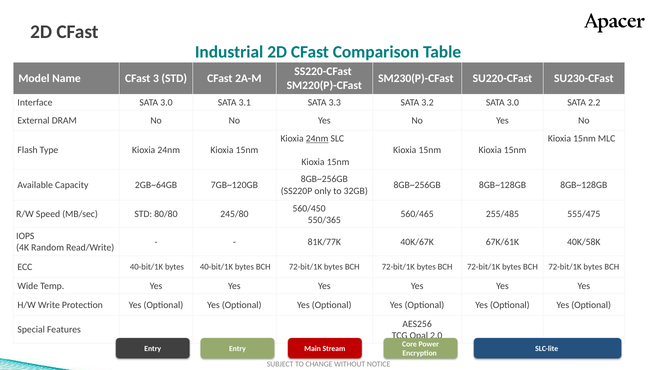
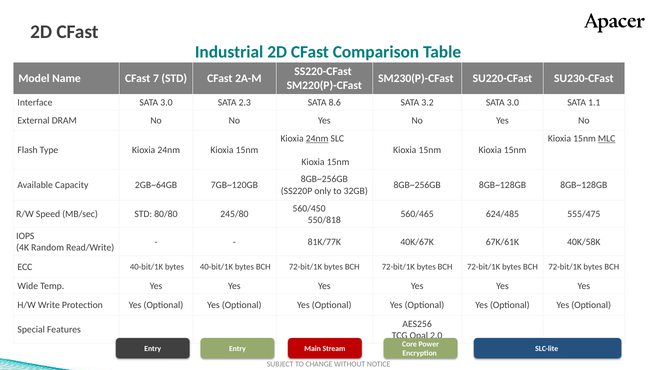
3: 3 -> 7 (156, 78)
3.1: 3.1 -> 2.3 (245, 102)
3.3: 3.3 -> 8.6 (335, 102)
2.2: 2.2 -> 1.1 (594, 102)
MLC underline: none -> present (607, 139)
255/485: 255/485 -> 624/485 (502, 214)
550/365: 550/365 -> 550/818 (324, 220)
